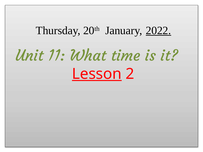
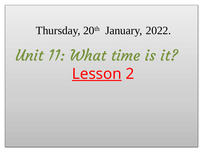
2022 underline: present -> none (158, 31)
